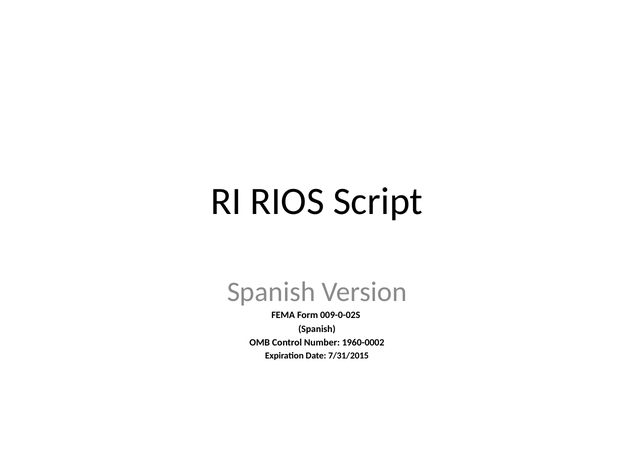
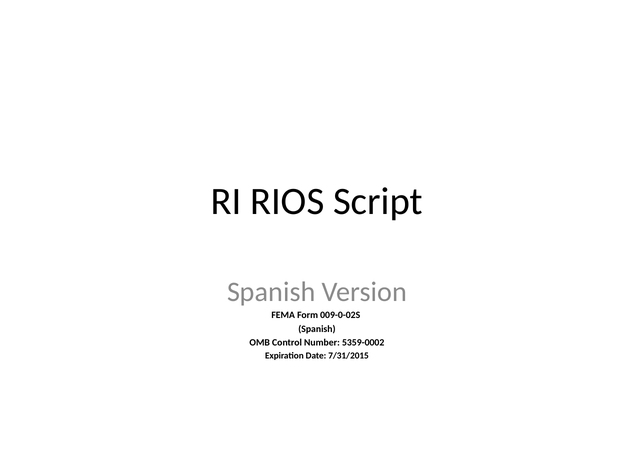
1960-0002: 1960-0002 -> 5359-0002 (363, 342)
